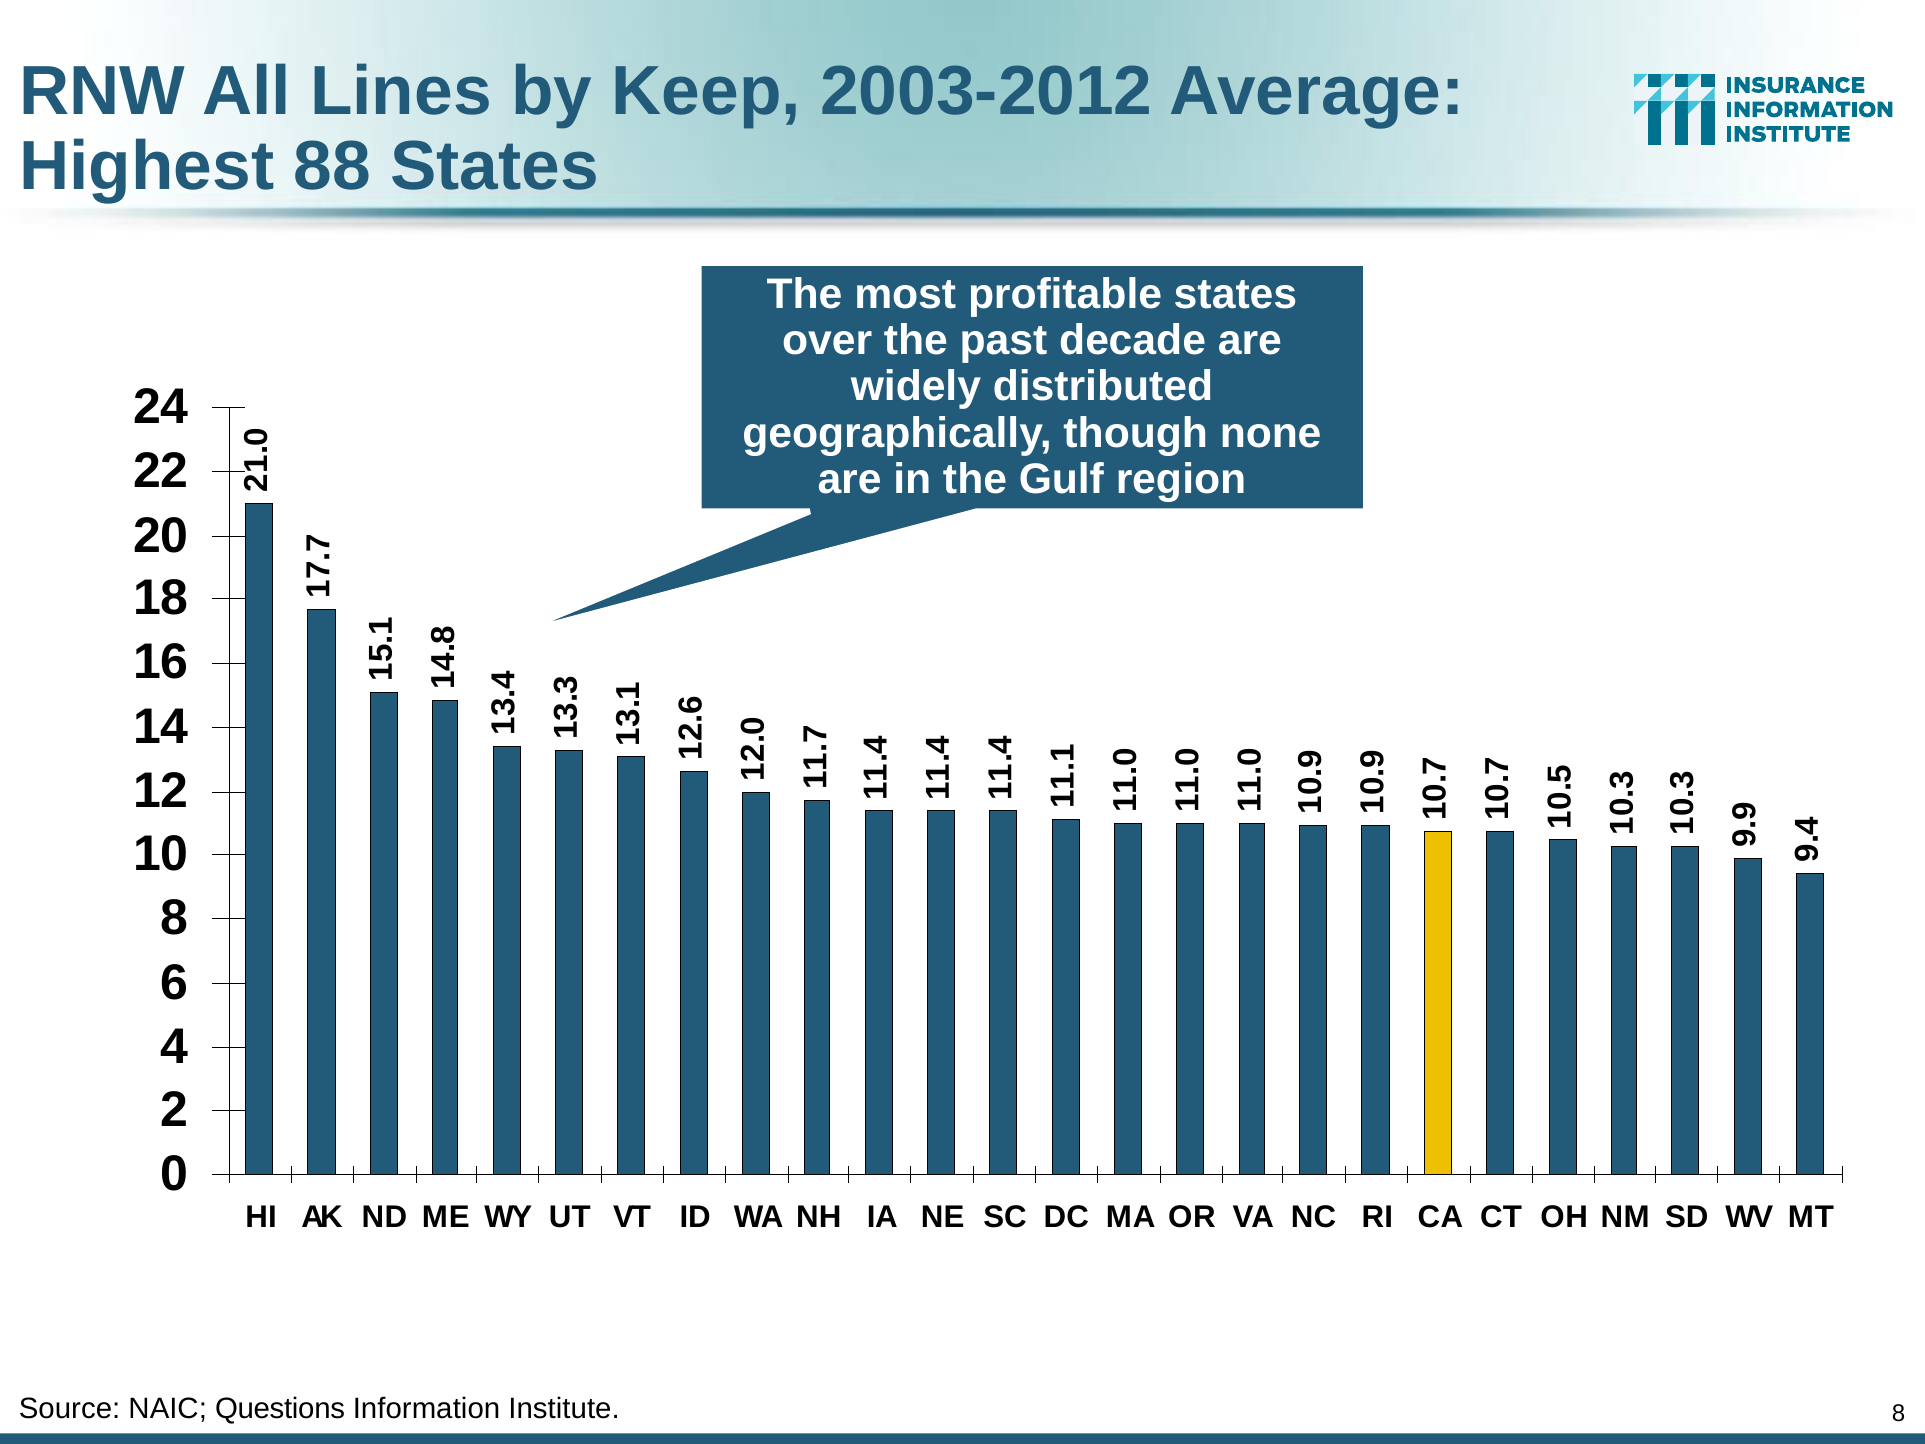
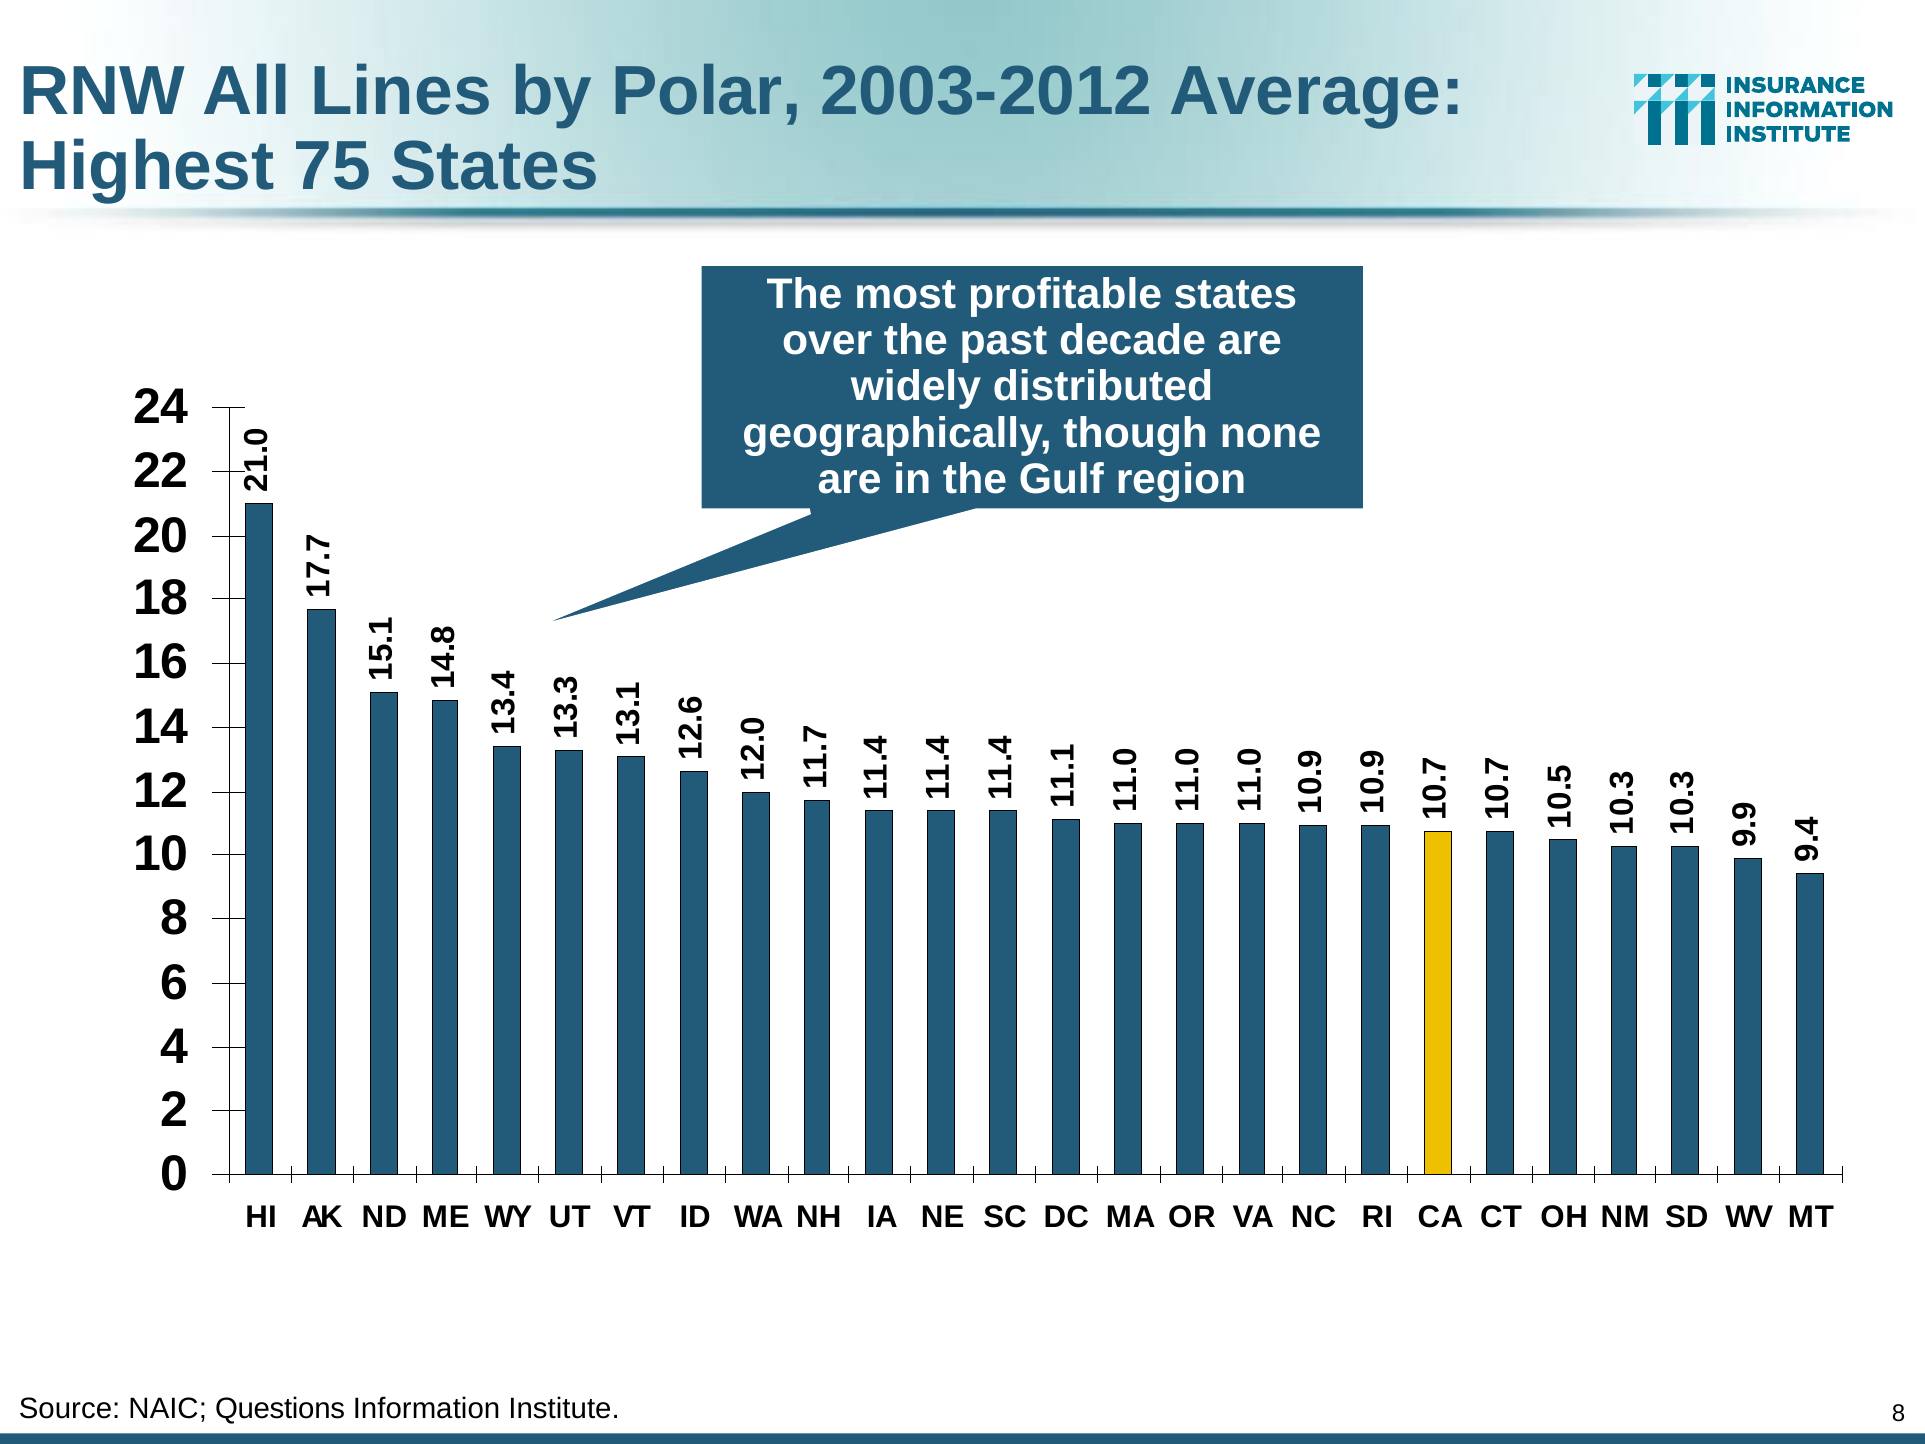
Keep: Keep -> Polar (707, 92)
88: 88 -> 75 (332, 167)
